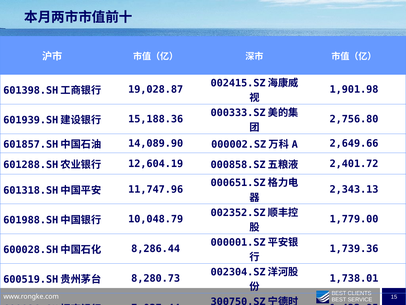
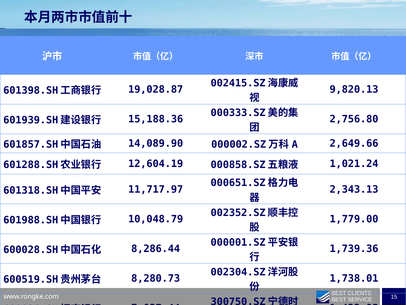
1,901.98: 1,901.98 -> 9,820.13 (354, 89)
2,401.72: 2,401.72 -> 1,021.24 (354, 164)
11,747.96: 11,747.96 -> 11,717.97 (156, 189)
